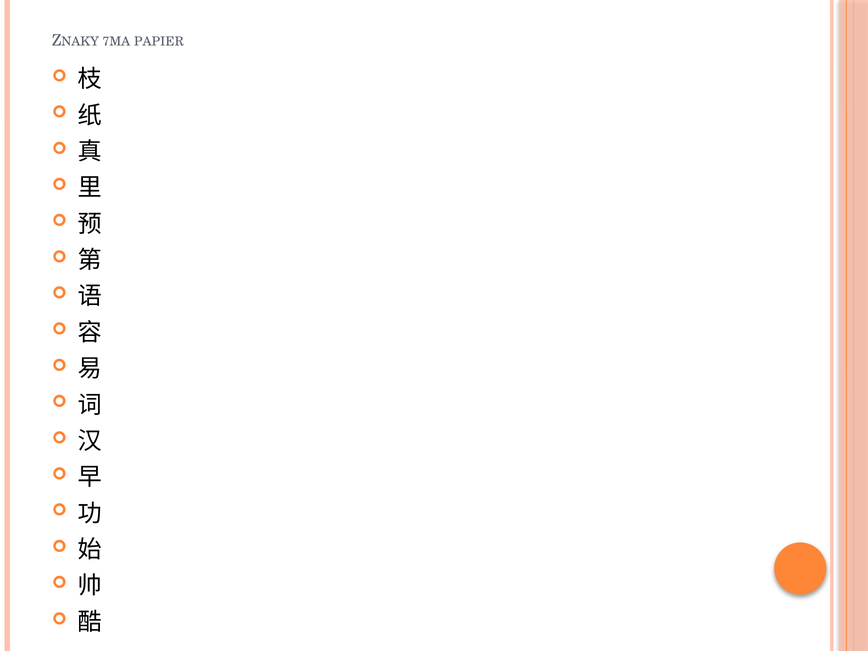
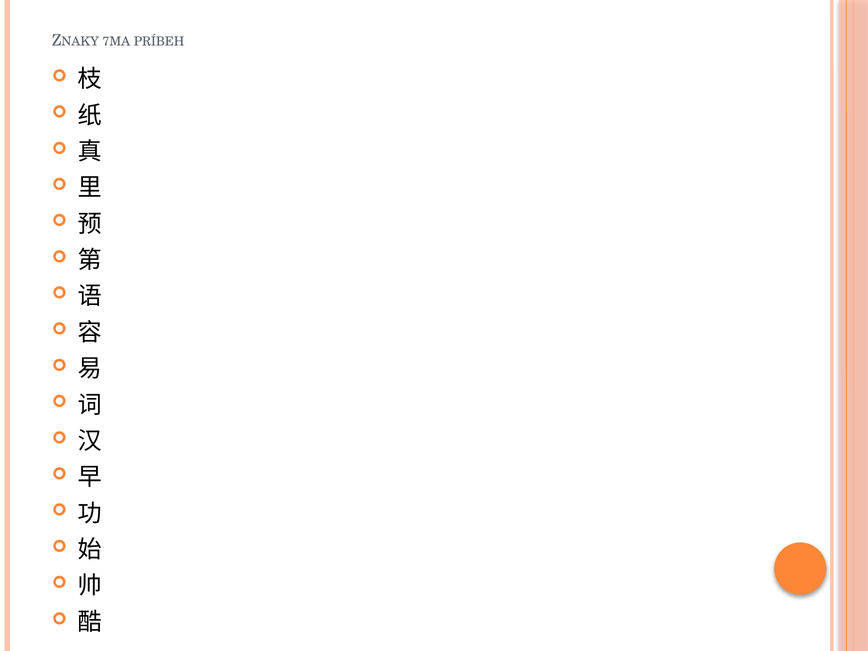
PAPIER: PAPIER -> PRÍBEH (159, 42)
